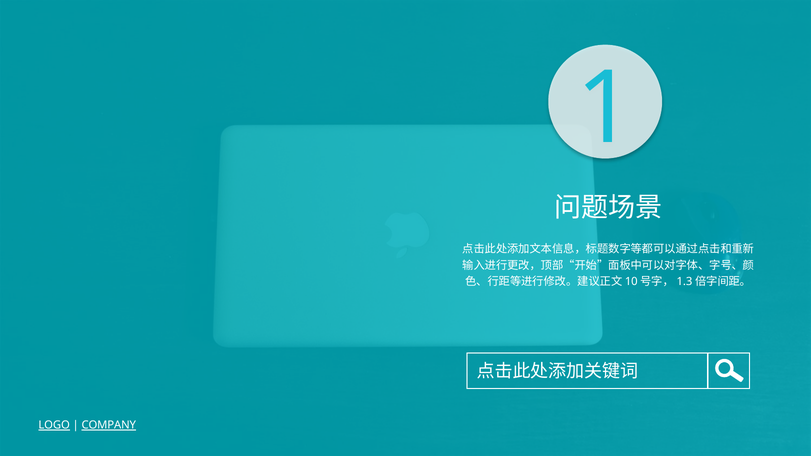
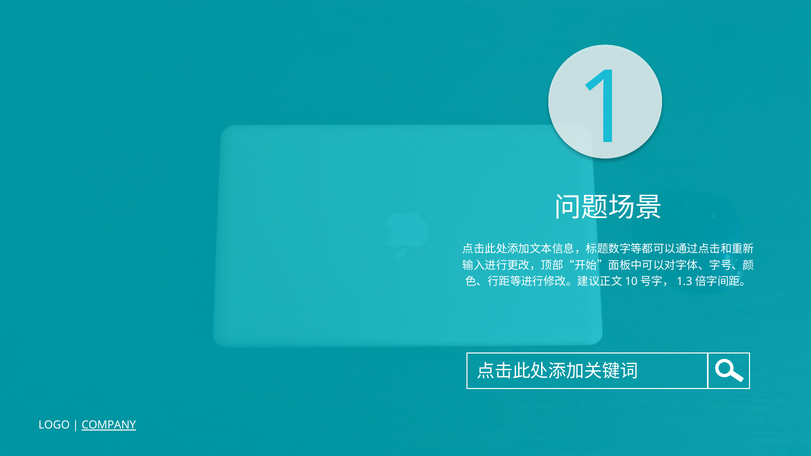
LOGO underline: present -> none (54, 425)
